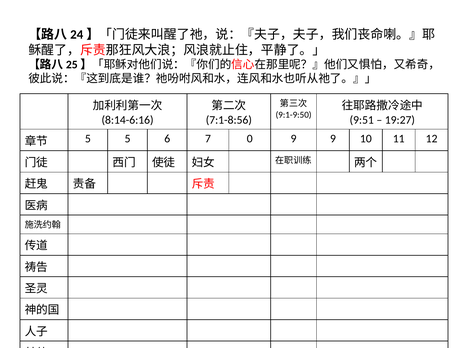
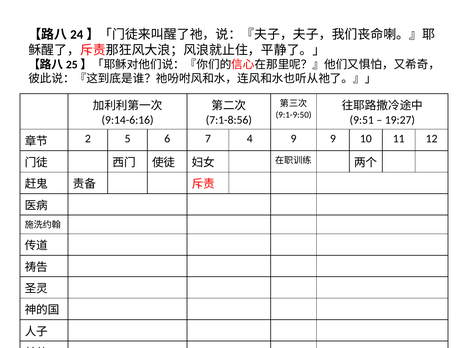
8:14-6:16: 8:14-6:16 -> 9:14-6:16 (128, 120)
5: 5 -> 2 (88, 139)
0: 0 -> 4 (250, 139)
